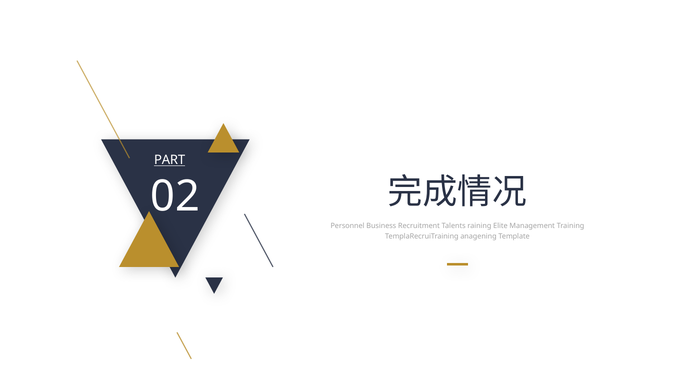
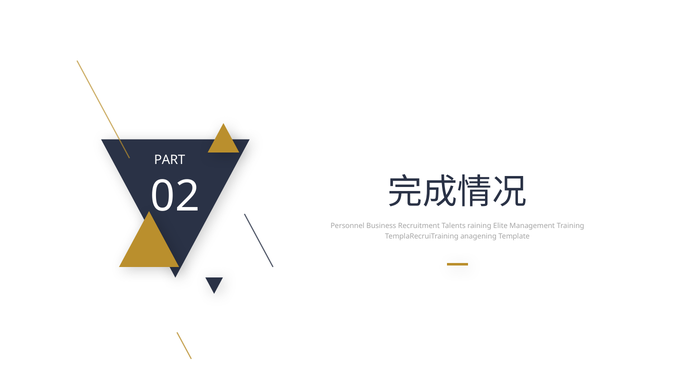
PART underline: present -> none (170, 160)
